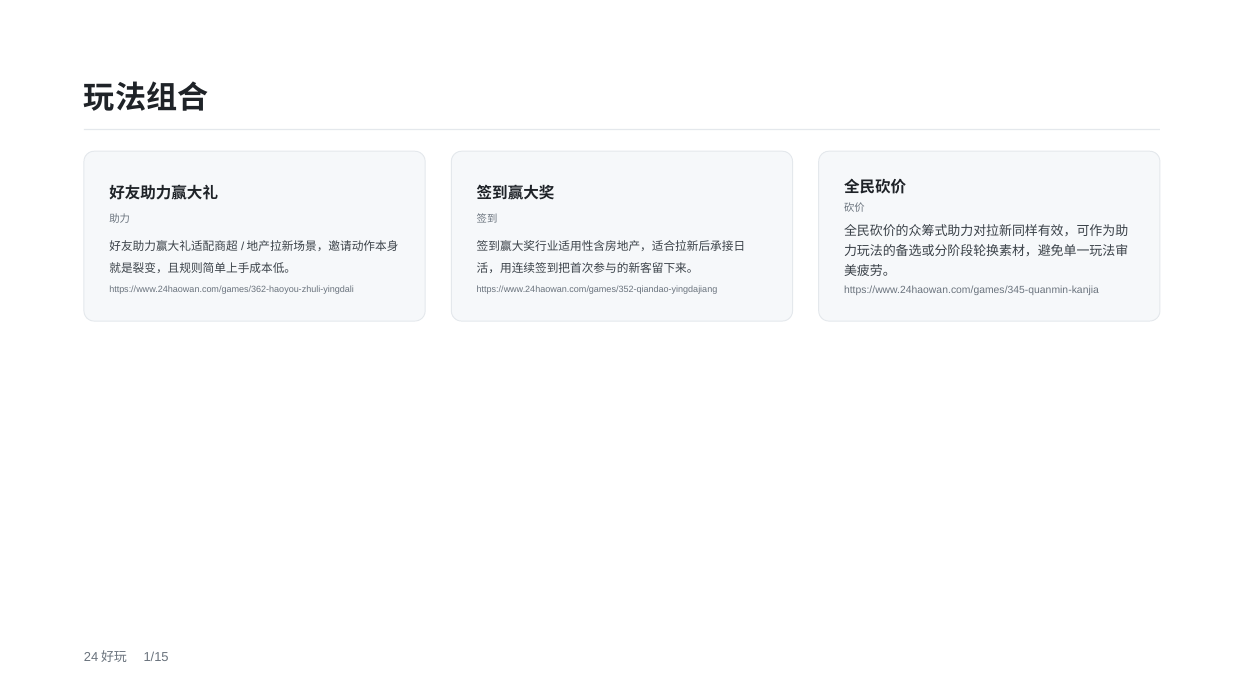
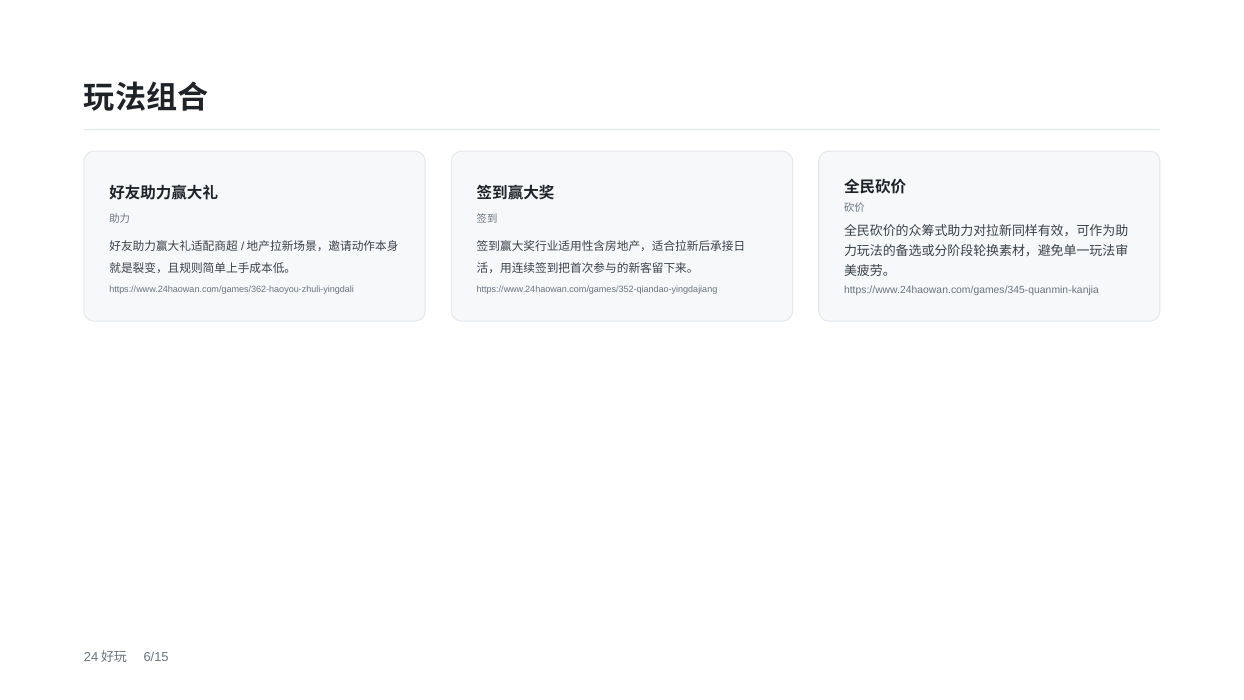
1/15: 1/15 -> 6/15 (156, 657)
